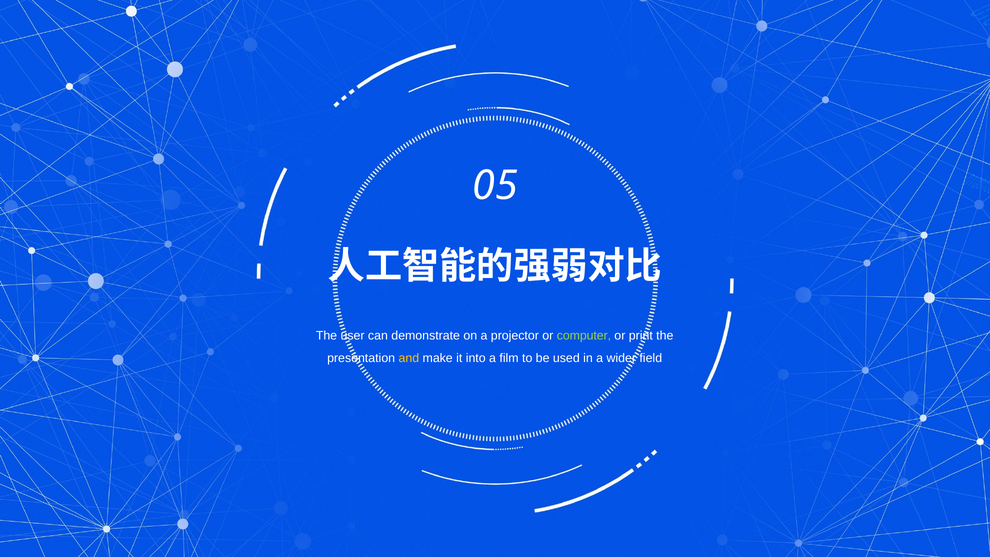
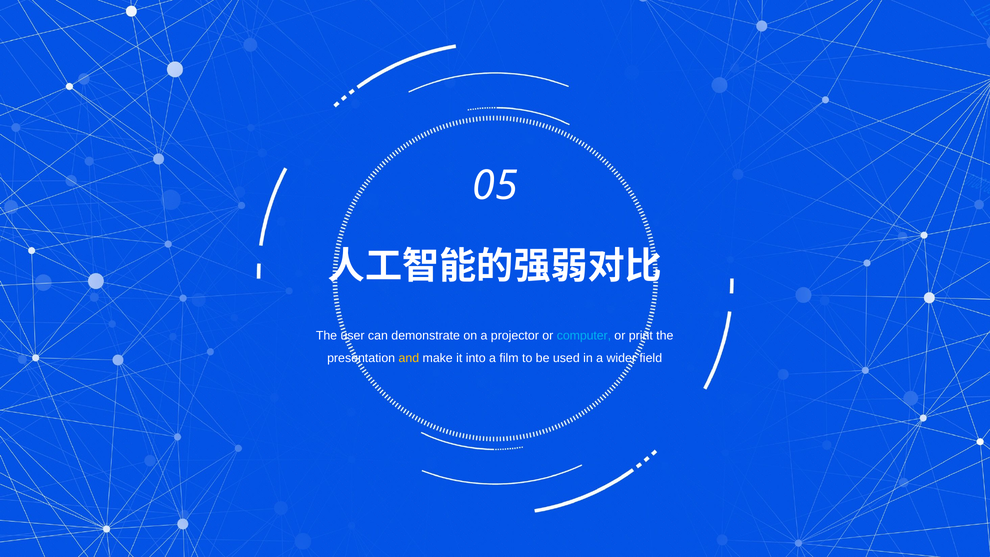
computer colour: light green -> light blue (584, 336)
